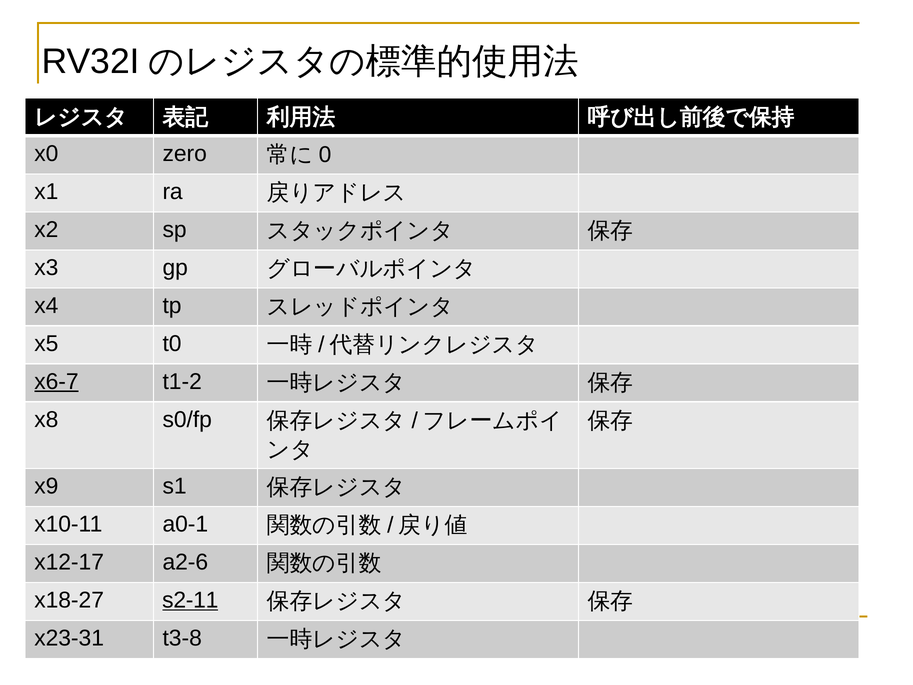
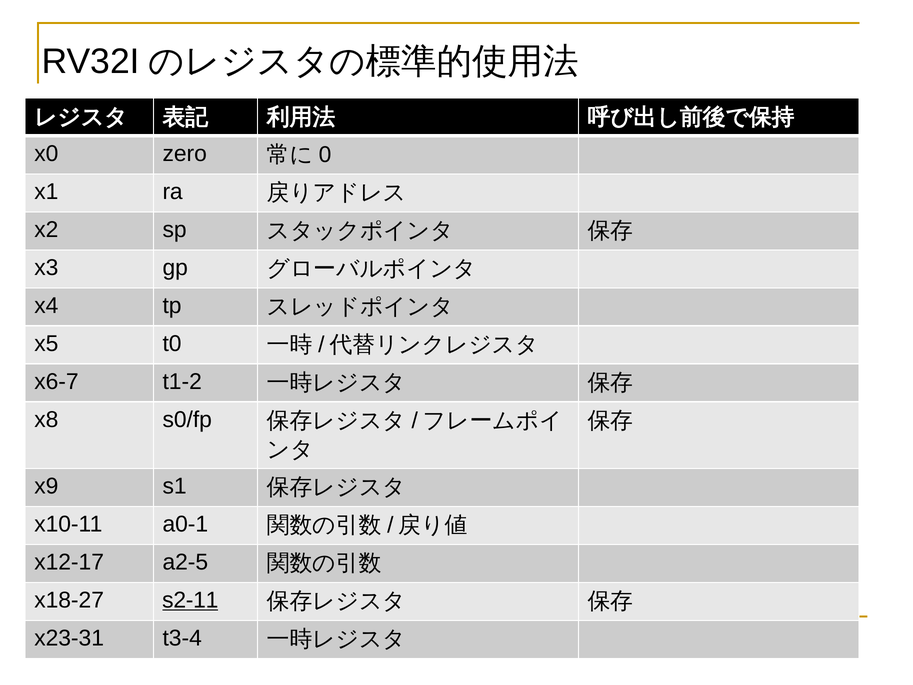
x6-7 underline: present -> none (56, 381)
a2-6: a2-6 -> a2-5 (185, 562)
t3-8: t3-8 -> t3-4 (182, 638)
